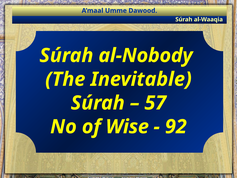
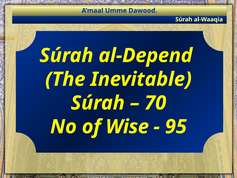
al-Nobody: al-Nobody -> al-Depend (146, 55)
57: 57 -> 70 (155, 103)
92: 92 -> 95 (176, 127)
